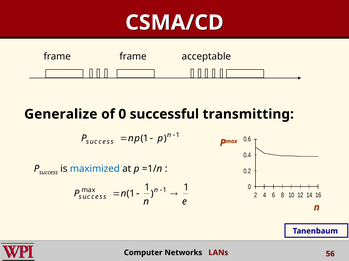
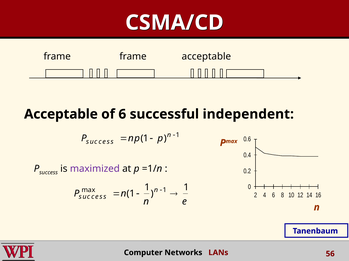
Generalize: Generalize -> Acceptable (61, 114)
of 0: 0 -> 6 (122, 114)
transmitting: transmitting -> independent (248, 114)
maximized colour: blue -> purple (95, 169)
